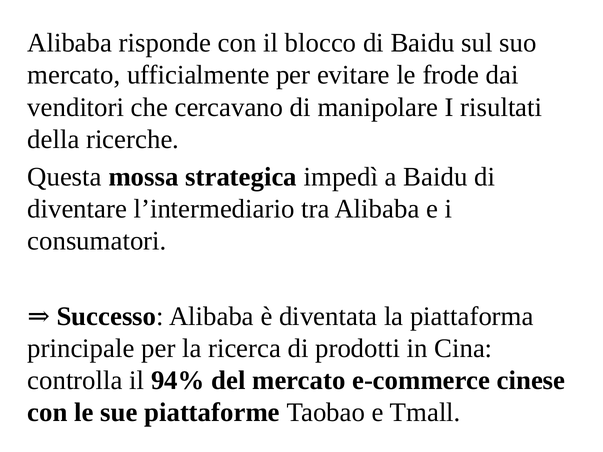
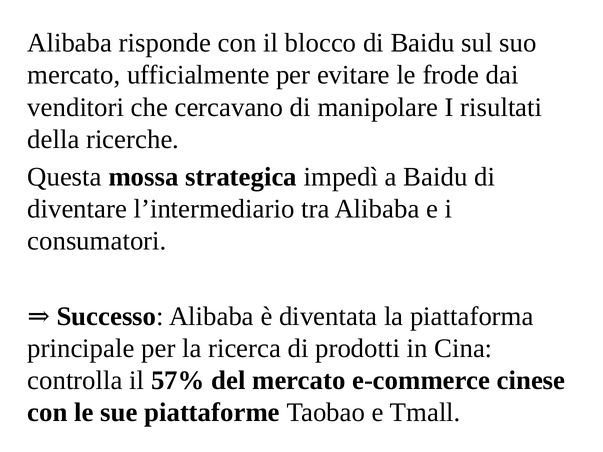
94%: 94% -> 57% (178, 381)
